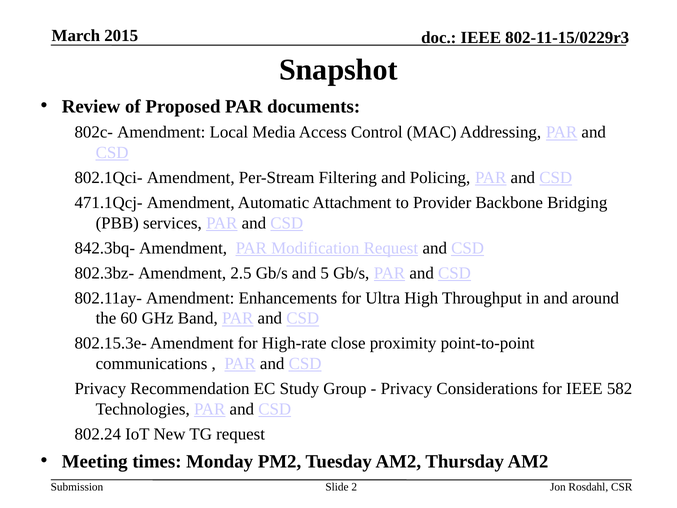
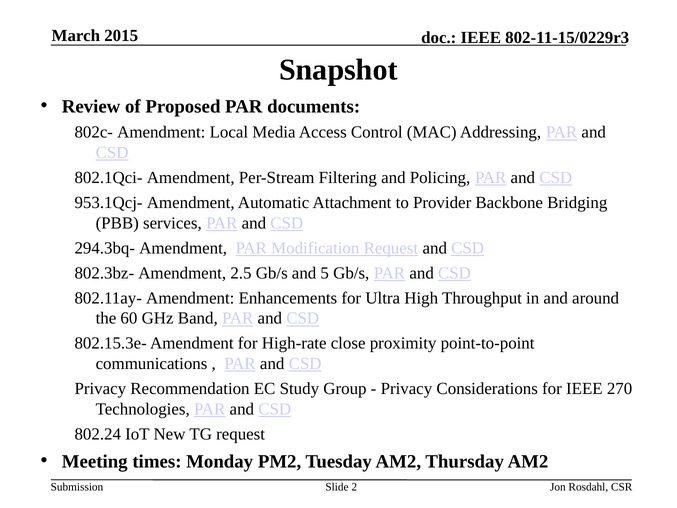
471.1Qcj-: 471.1Qcj- -> 953.1Qcj- (109, 203)
842.3bq-: 842.3bq- -> 294.3bq- (105, 248)
582: 582 -> 270 (620, 389)
